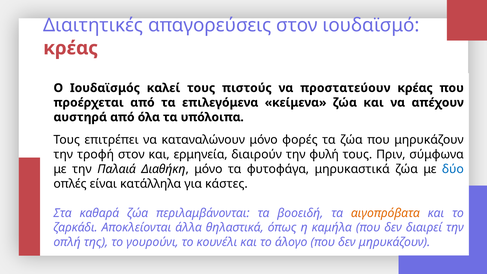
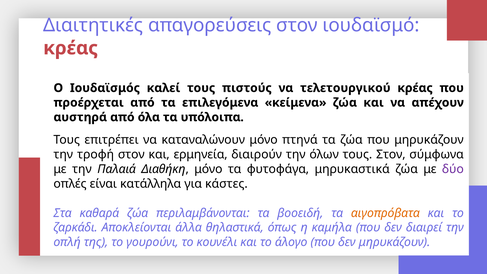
προστατεύουν: προστατεύουν -> τελετουργικού (345, 88)
φορές: φορές -> πτηνά (300, 140)
φυλή: φυλή -> όλων (324, 155)
τους Πριν: Πριν -> Στον (391, 155)
δύο colour: blue -> purple (453, 169)
